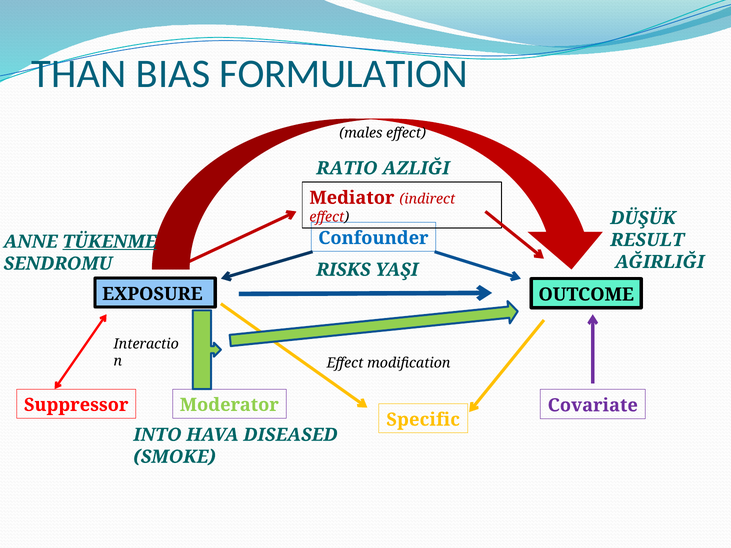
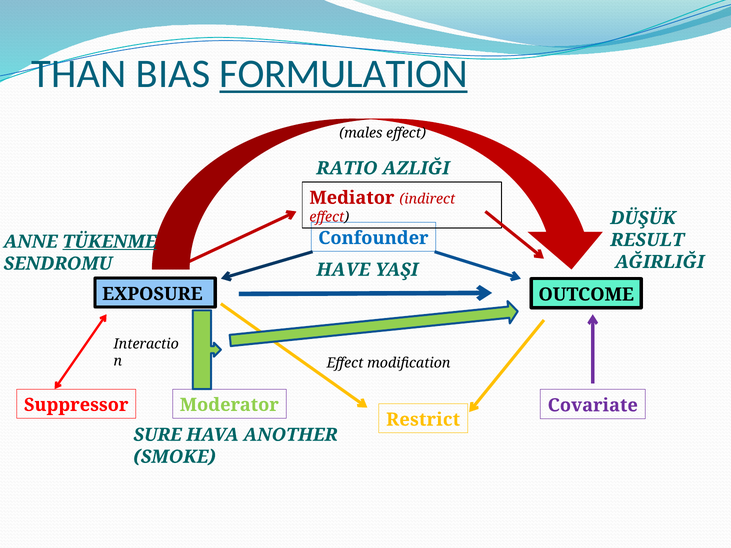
FORMULATION underline: none -> present (344, 74)
RISKS: RISKS -> HAVE (343, 270)
Specific: Specific -> Restrict (423, 420)
INTO: INTO -> SURE (158, 435)
DISEASED: DISEASED -> ANOTHER (290, 435)
